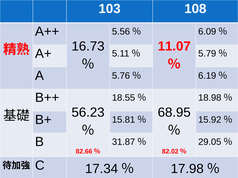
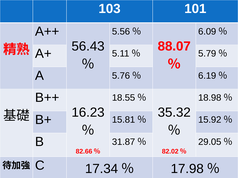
108: 108 -> 101 (195, 9)
16.73: 16.73 -> 56.43 (88, 46)
11.07: 11.07 -> 88.07 (174, 46)
56.23: 56.23 -> 16.23 (88, 113)
68.95: 68.95 -> 35.32 (174, 113)
